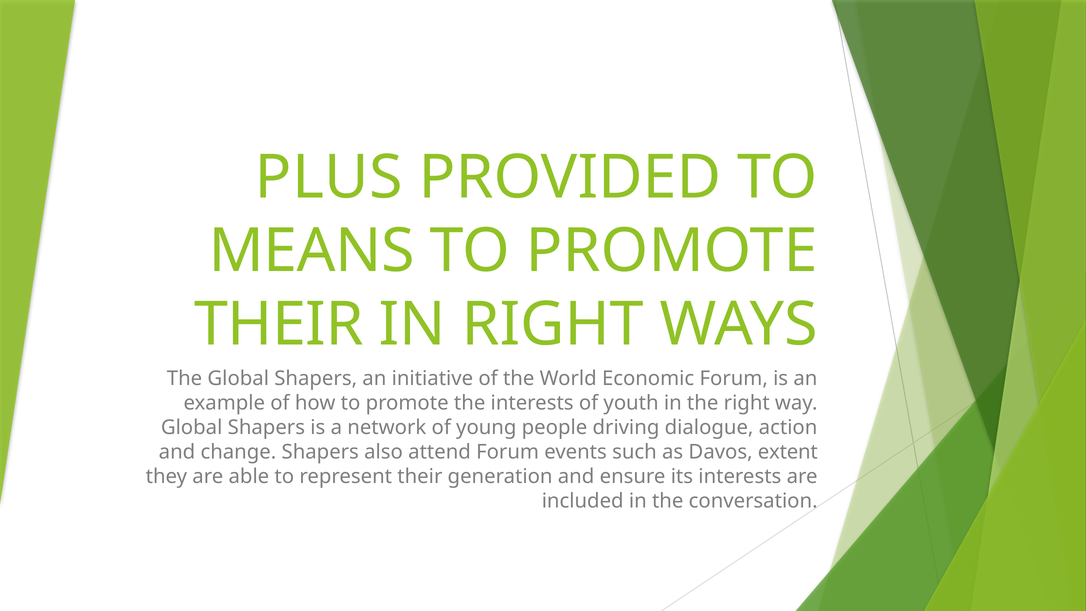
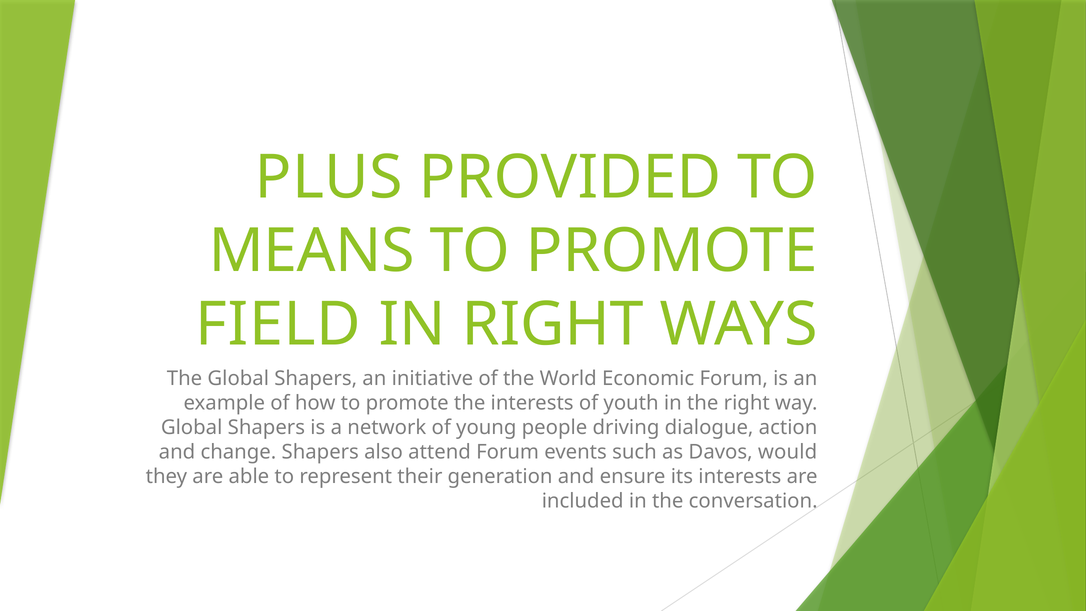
THEIR: THEIR -> FIELD (278, 324)
extent: extent -> would (788, 452)
